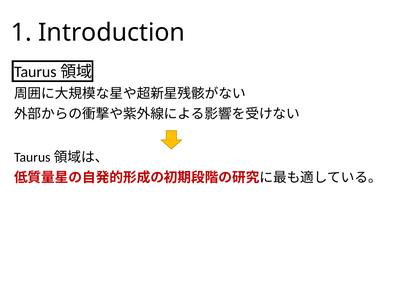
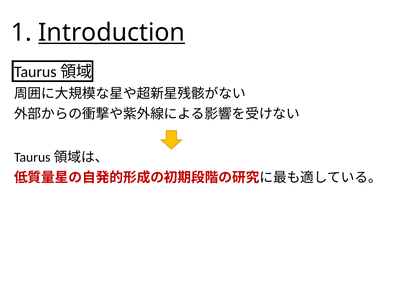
Introduction underline: none -> present (112, 33)
